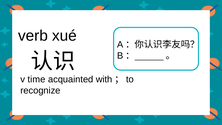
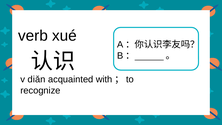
time: time -> diǎn (37, 79)
